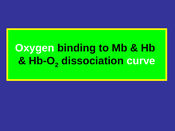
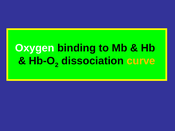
curve colour: white -> yellow (141, 61)
